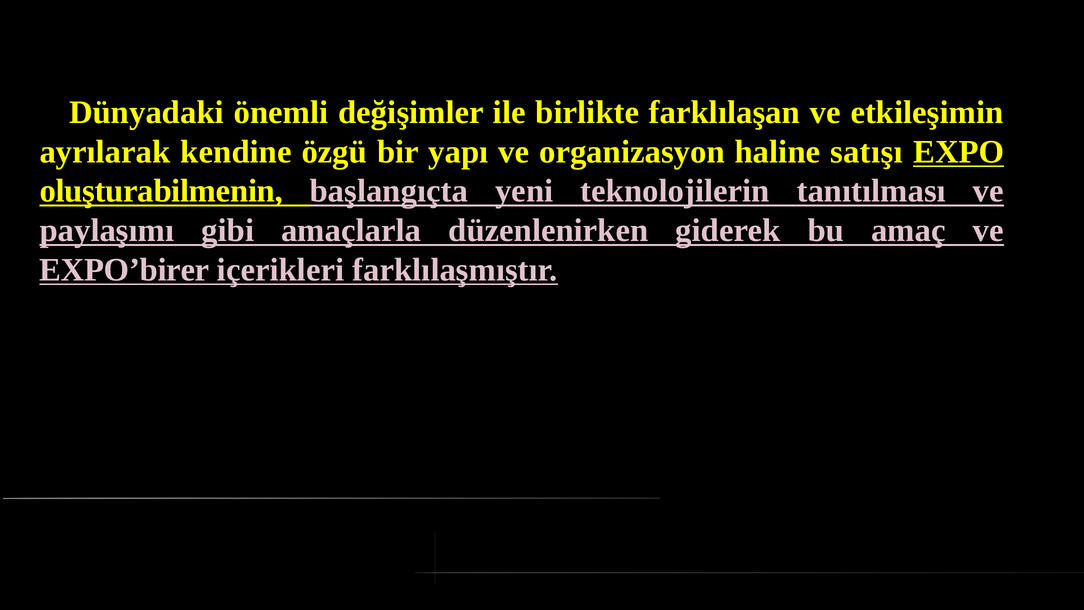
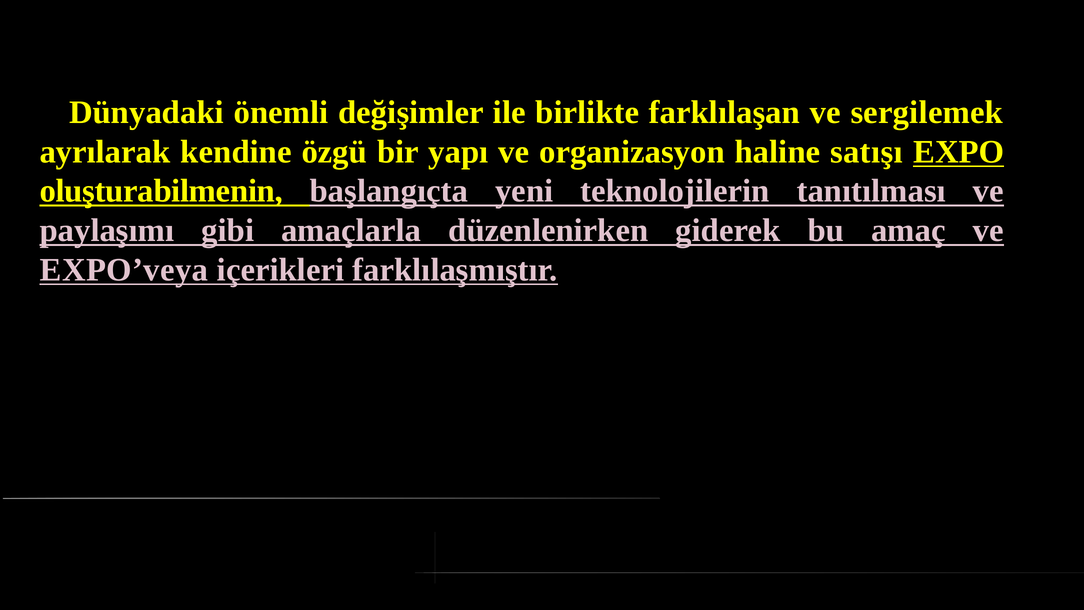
etkileşimin: etkileşimin -> sergilemek (927, 112)
EXPO’birer: EXPO’birer -> EXPO’veya (124, 270)
